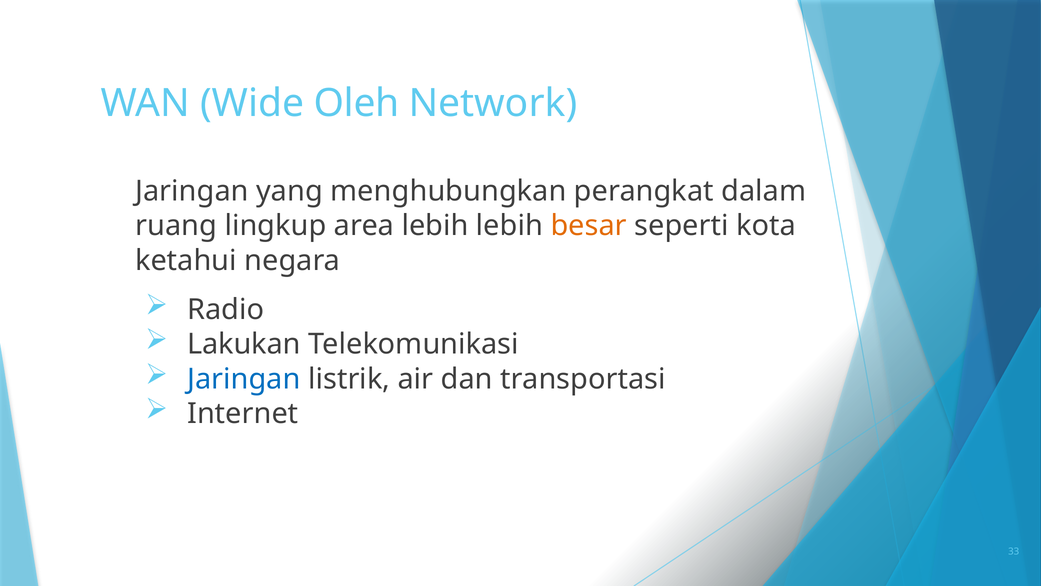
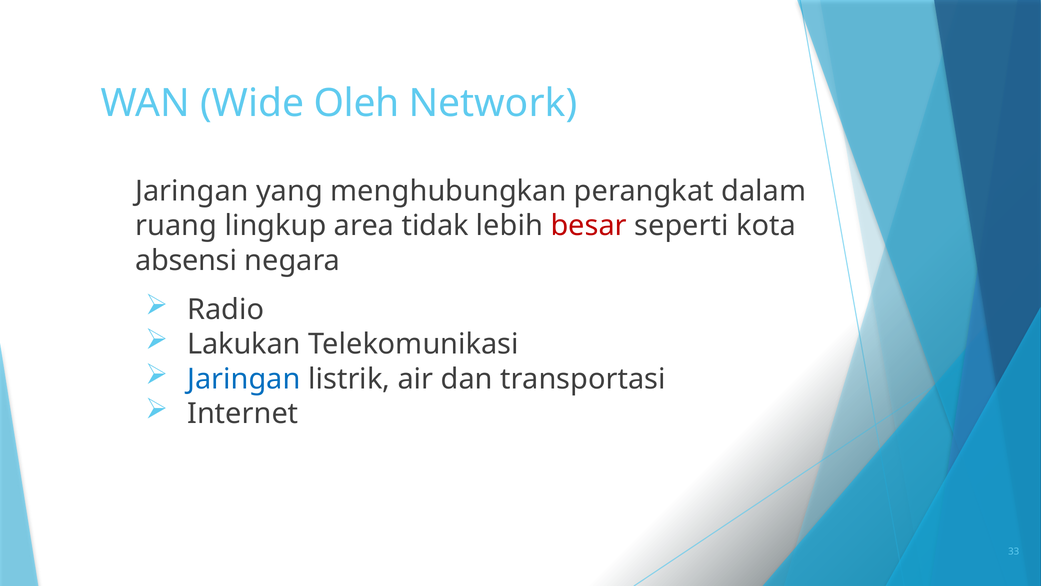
area lebih: lebih -> tidak (435, 226)
besar colour: orange -> red (589, 226)
ketahui: ketahui -> absensi (186, 260)
